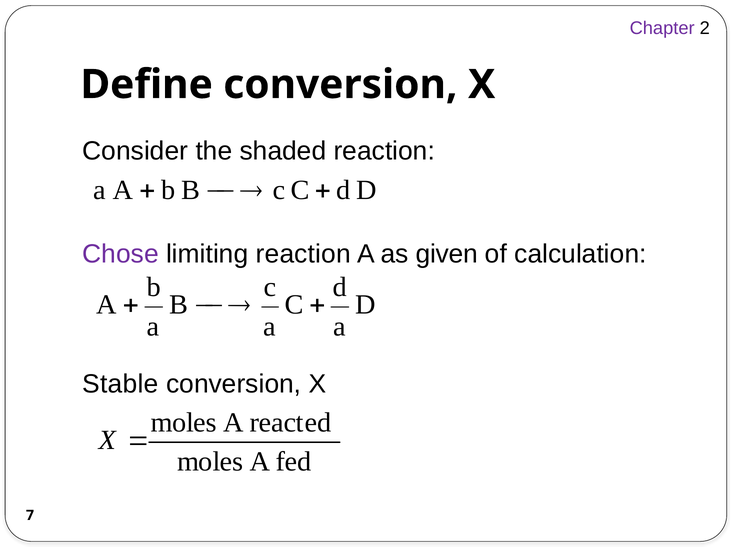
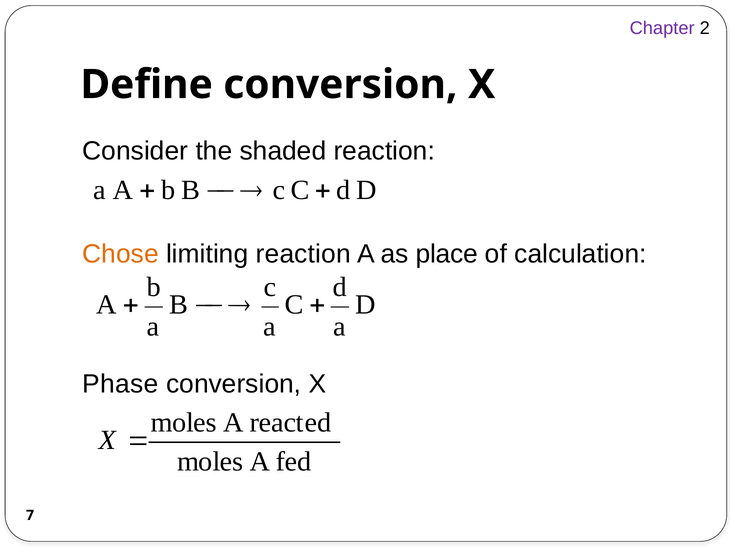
Chose colour: purple -> orange (121, 254)
given: given -> place (447, 254)
Stable: Stable -> Phase (120, 384)
